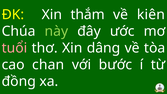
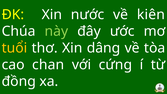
thắm: thắm -> nước (88, 15)
tuổi colour: pink -> yellow (14, 48)
bước: bước -> cứng (115, 65)
